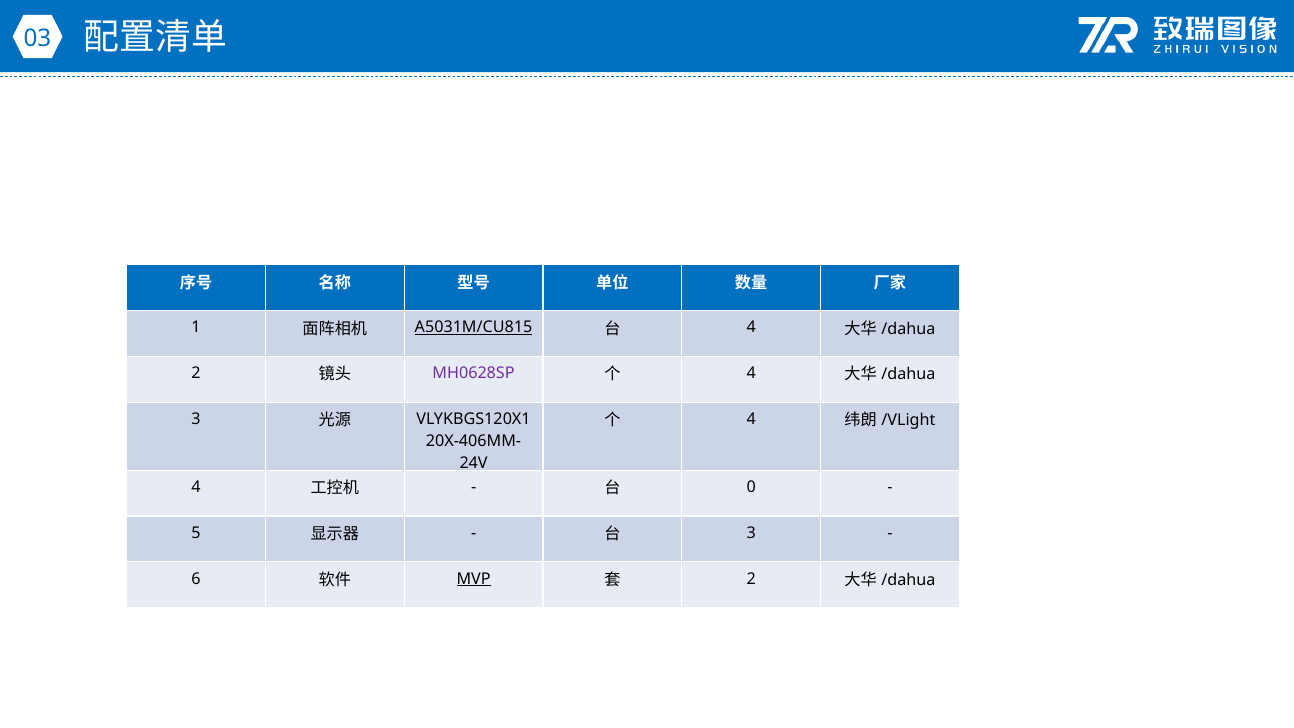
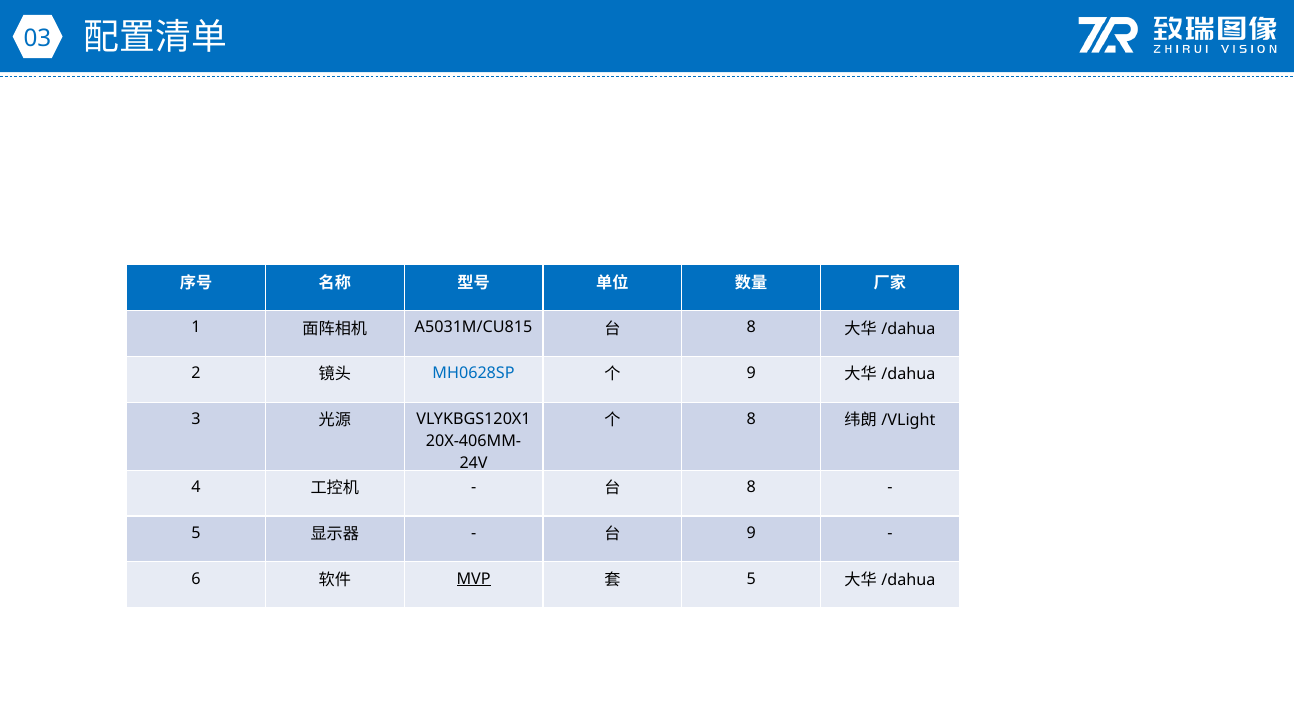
A5031M/CU815 underline: present -> none (474, 327)
4: 4 -> 8 (751, 327)
MH0628SP colour: purple -> blue (474, 373)
4: 4 -> 9 (751, 373)
4: 4 -> 8 (751, 419)
0: 0 -> 8 (751, 487)
3: 3 -> 9 (751, 533)
2: 2 -> 5 (751, 579)
